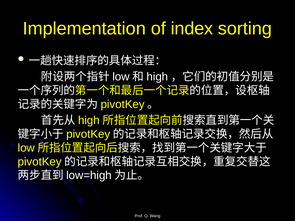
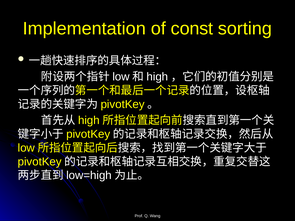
index: index -> const (192, 29)
